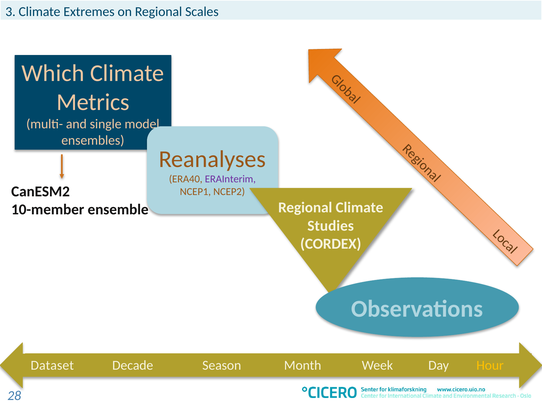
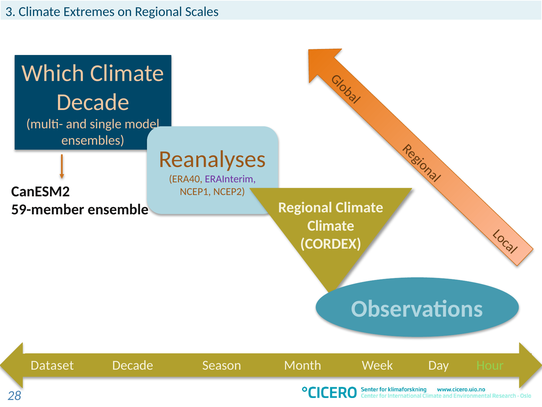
Metrics: Metrics -> Decade (93, 102)
10-member: 10-member -> 59-member (48, 209)
Studies: Studies -> Climate (331, 225)
Hour colour: yellow -> light green (490, 365)
